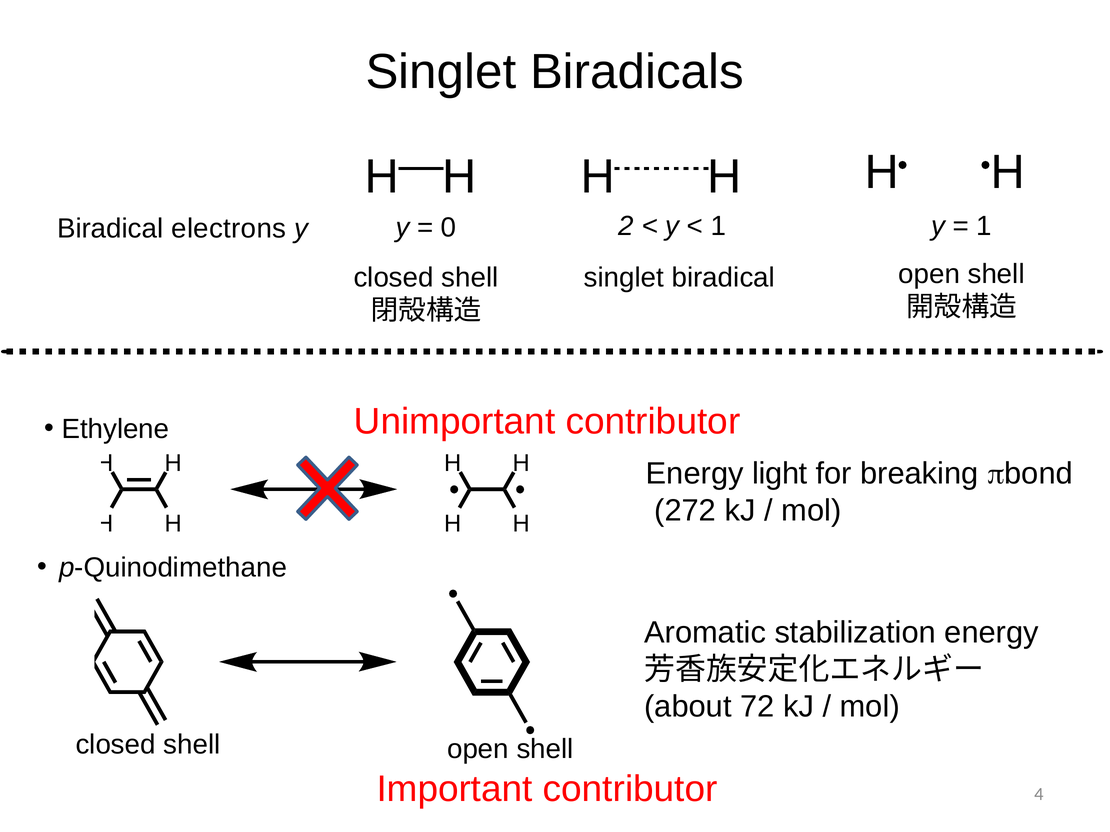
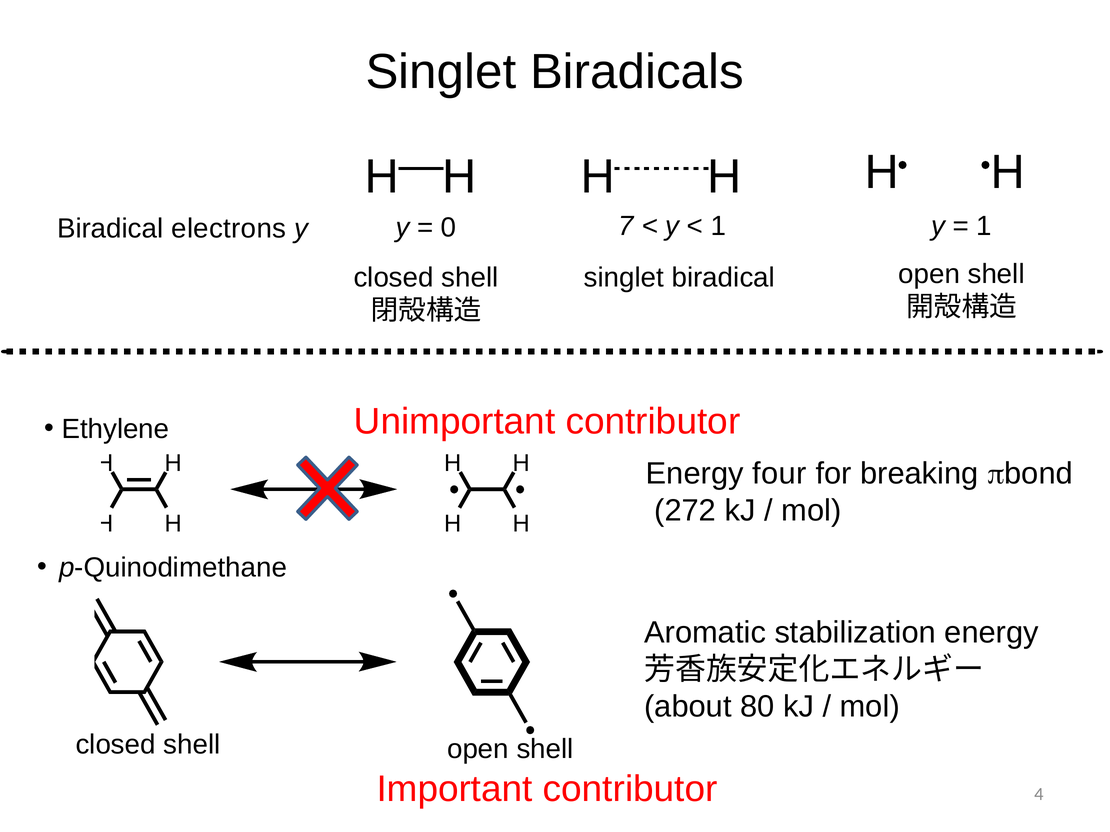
2: 2 -> 7 (626, 226)
light: light -> four (780, 474)
72: 72 -> 80 (757, 707)
